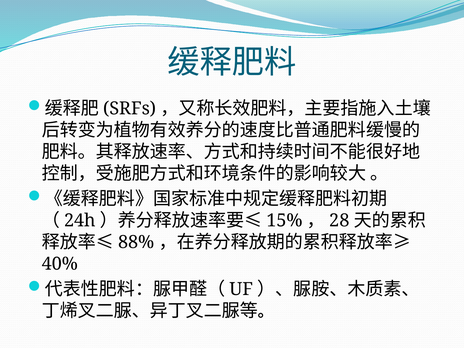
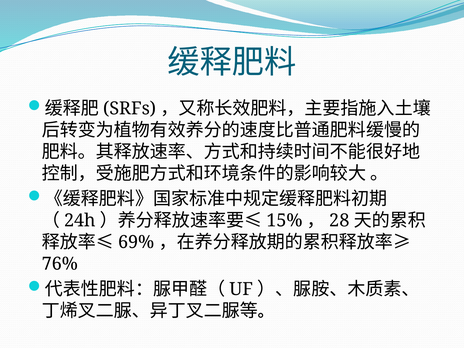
88%: 88% -> 69% (136, 242)
40%: 40% -> 76% (60, 264)
